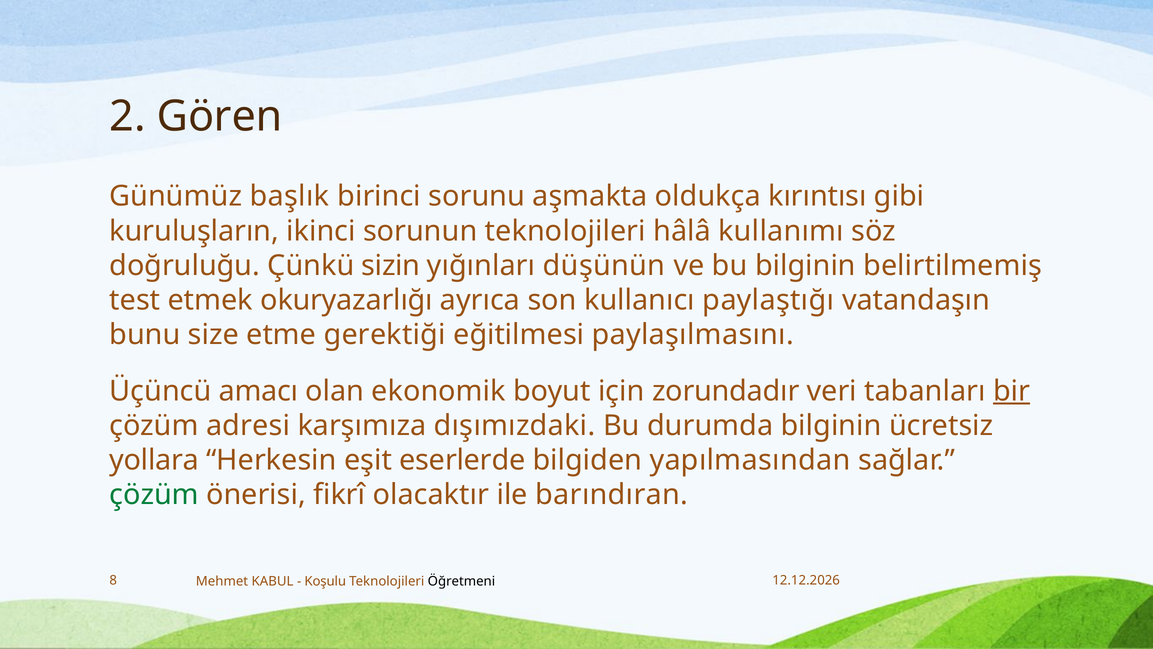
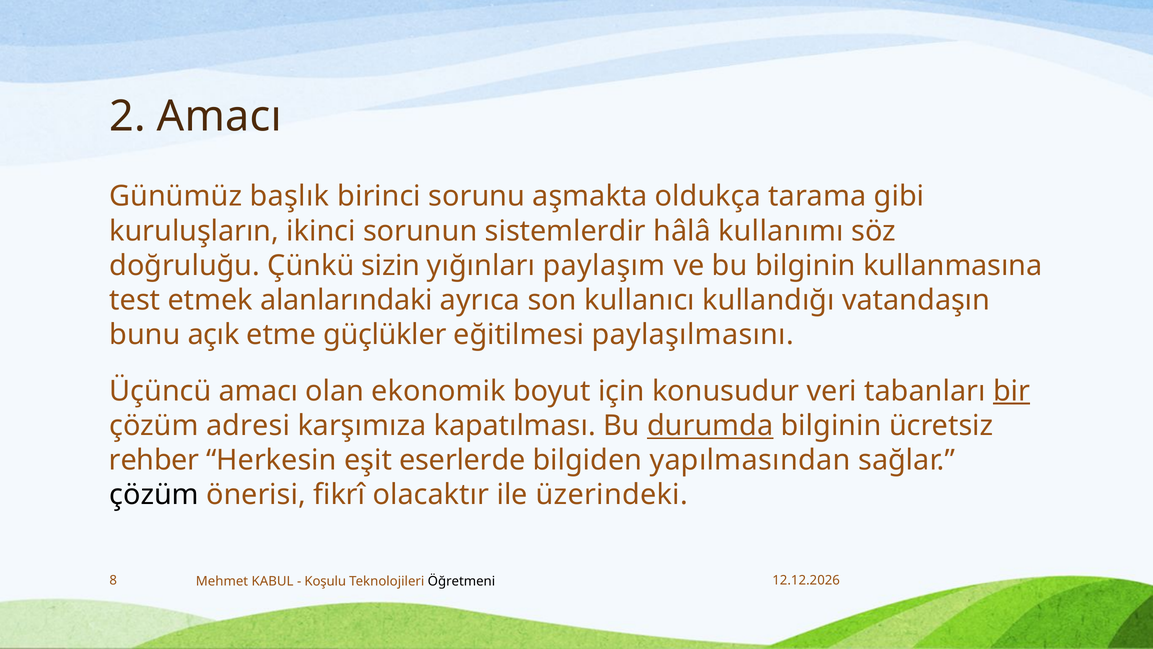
2 Gören: Gören -> Amacı (219, 116)
kırıntısı: kırıntısı -> tarama (817, 196)
sorunun teknolojileri: teknolojileri -> sistemlerdir (565, 231)
düşünün: düşünün -> paylaşım (604, 265)
belirtilmemiş: belirtilmemiş -> kullanmasına (953, 265)
okuryazarlığı: okuryazarlığı -> alanlarındaki (347, 300)
paylaştığı: paylaştığı -> kullandığı (768, 300)
size: size -> açık (213, 335)
gerektiği: gerektiği -> güçlükler (385, 335)
zorundadır: zorundadır -> konusudur (726, 391)
dışımızdaki: dışımızdaki -> kapatılması (515, 425)
durumda underline: none -> present (710, 425)
yollara: yollara -> rehber (154, 460)
çözüm colour: green -> black (154, 495)
barındıran: barındıran -> üzerindeki (612, 495)
